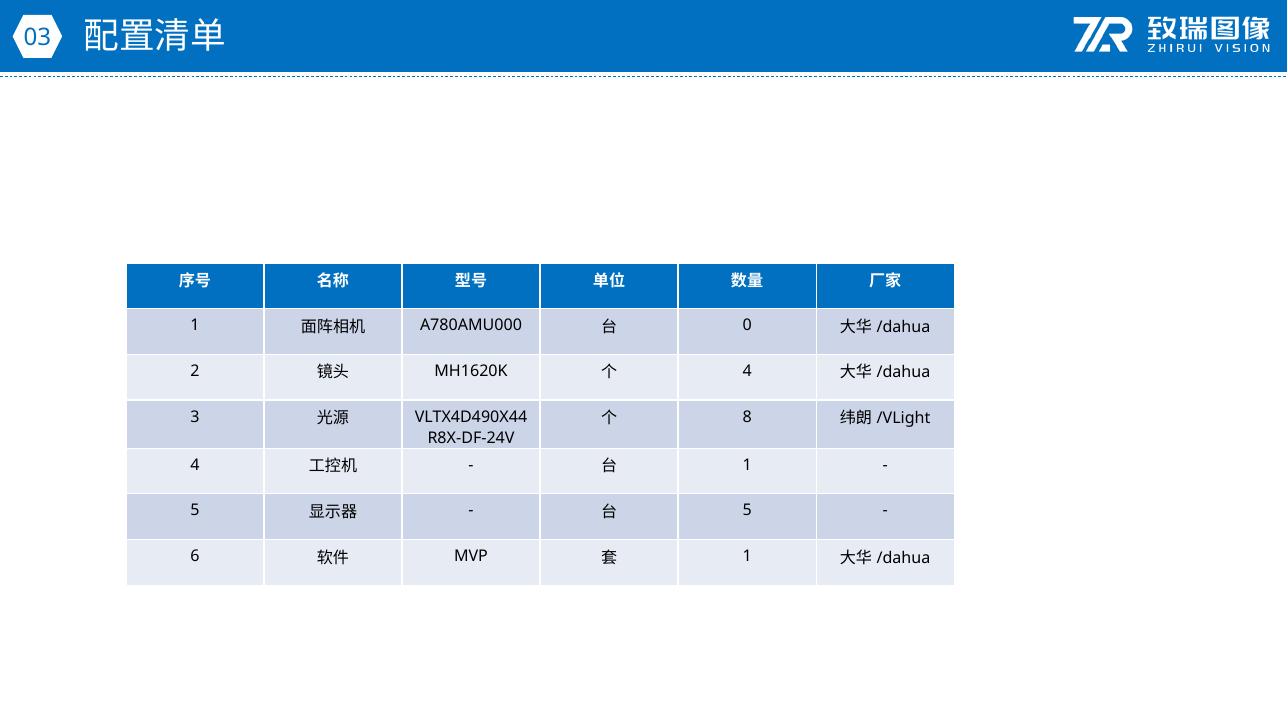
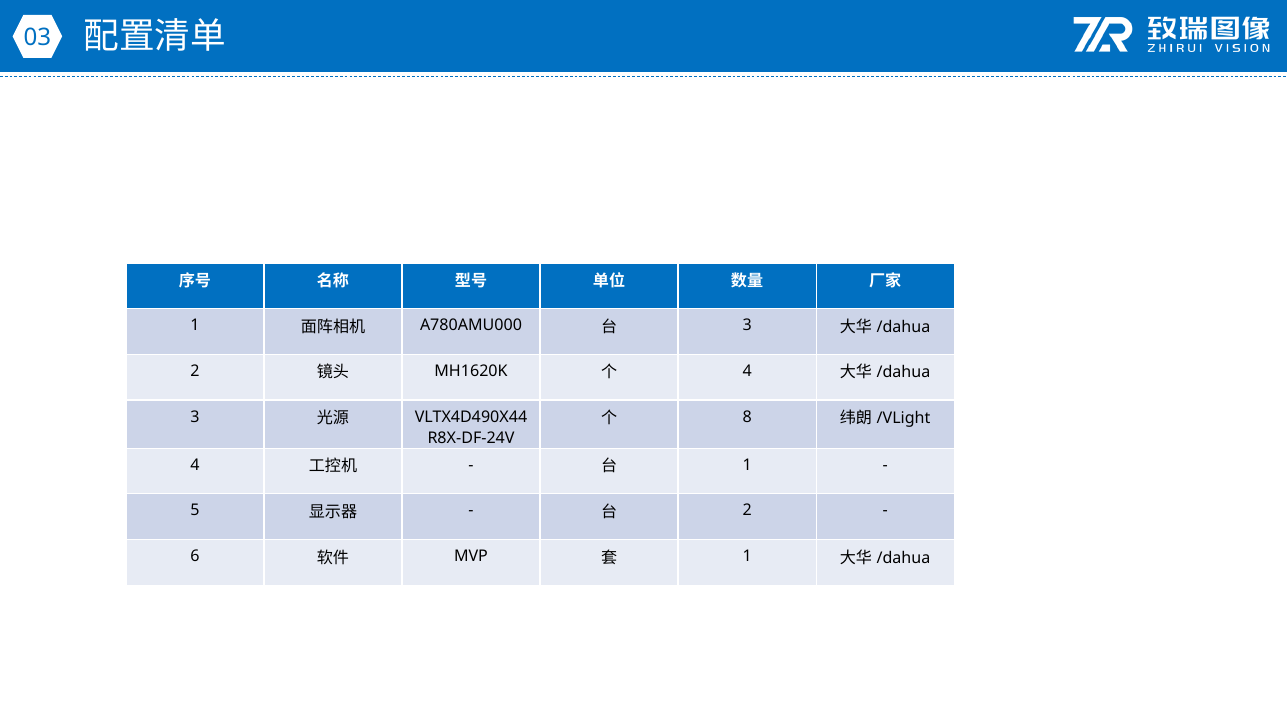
0: 0 -> 3 (747, 325)
5: 5 -> 2 (747, 511)
